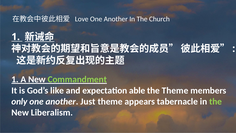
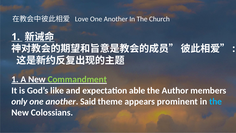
the Theme: Theme -> Author (175, 90)
Just: Just -> Said (88, 101)
tabernacle: tabernacle -> prominent (177, 101)
the colour: light green -> light blue (216, 101)
Liberalism: Liberalism -> Colossians (52, 112)
